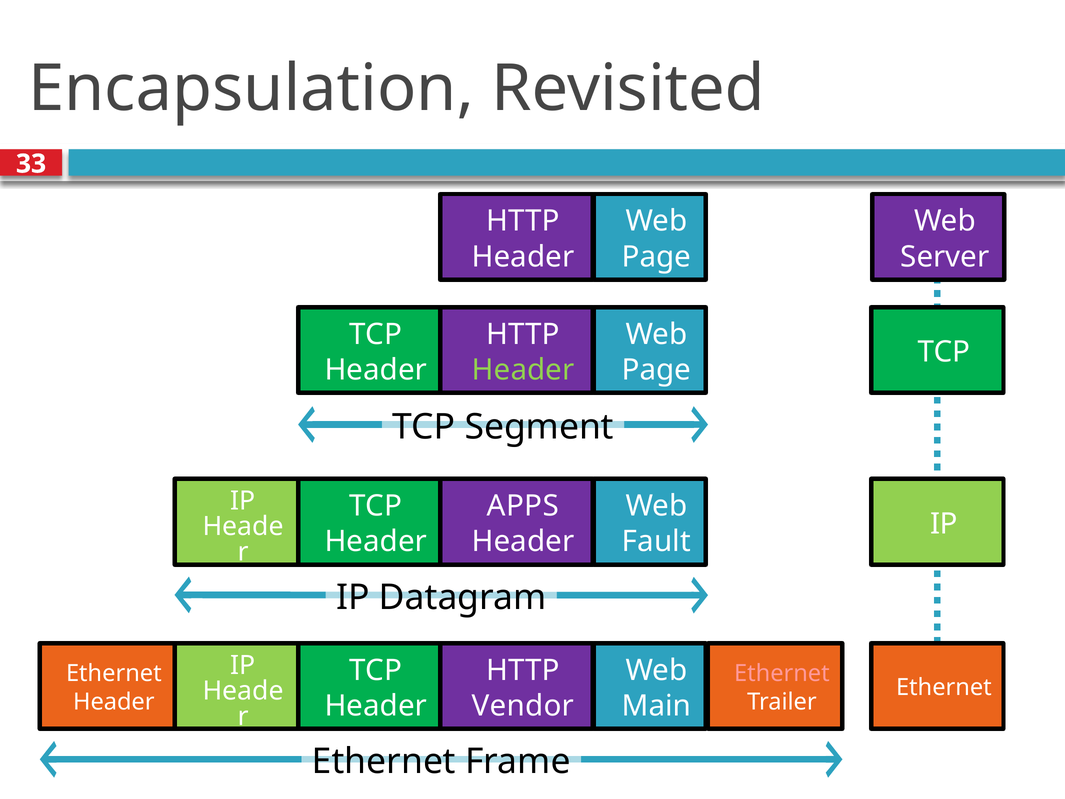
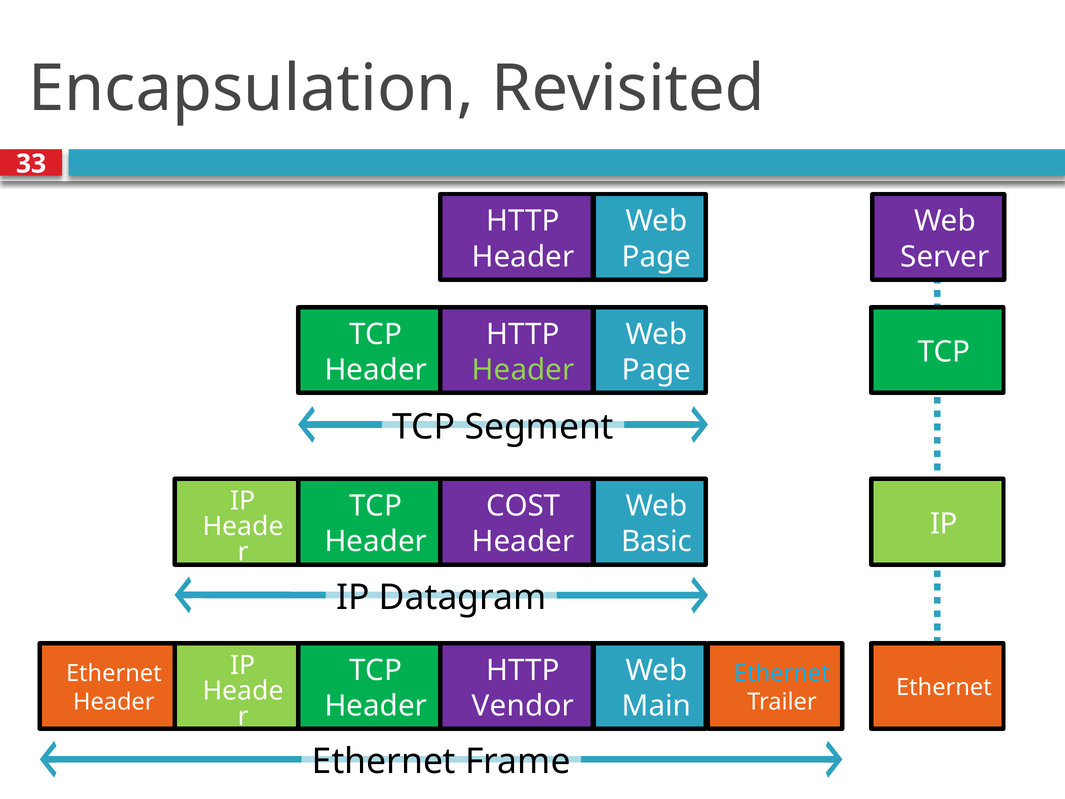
APPS: APPS -> COST (523, 506)
Fault: Fault -> Basic (657, 541)
Ethernet colour: pink -> light blue (782, 673)
